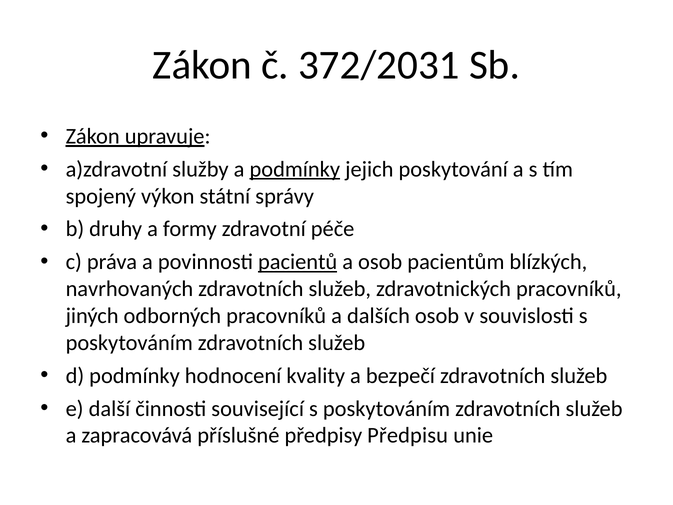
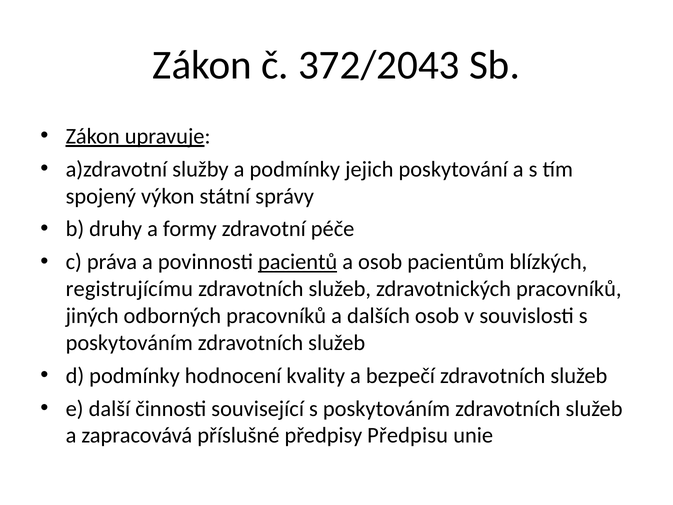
372/2031: 372/2031 -> 372/2043 (379, 65)
podmínky underline: present -> none (295, 169)
navrhovaných: navrhovaných -> registrujícímu (129, 289)
